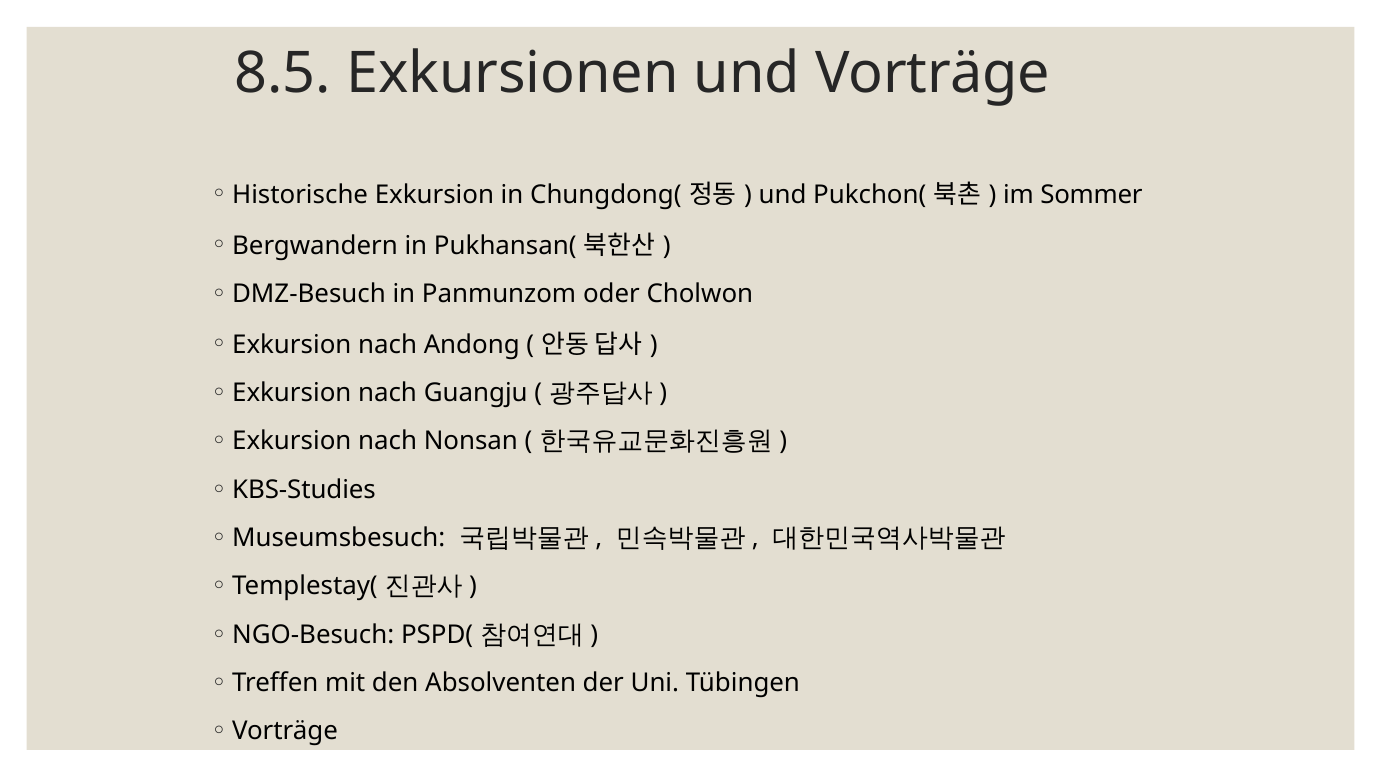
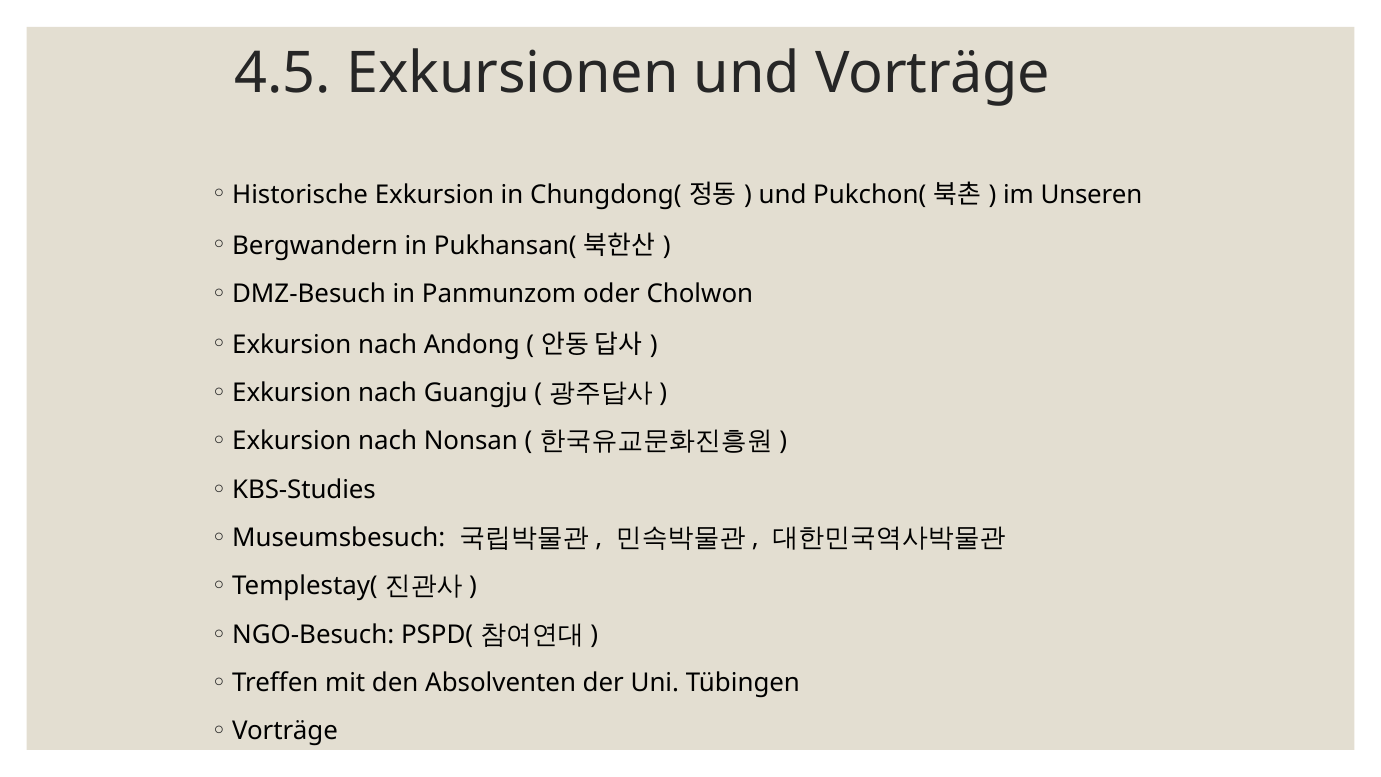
8.5: 8.5 -> 4.5 (283, 74)
Sommer: Sommer -> Unseren (1091, 195)
